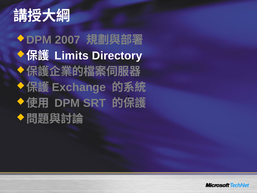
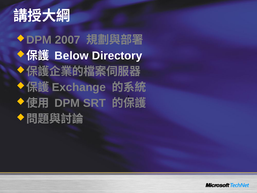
Limits: Limits -> Below (72, 56)
